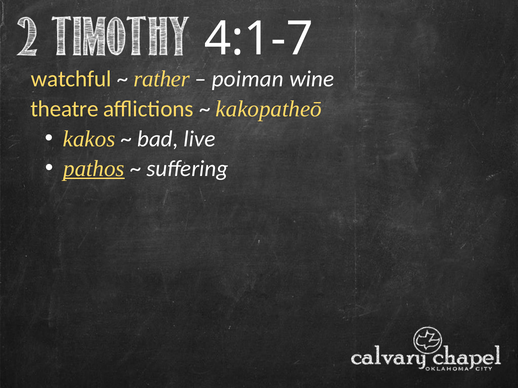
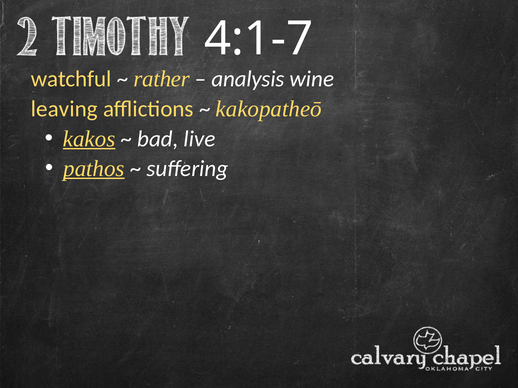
poiman: poiman -> analysis (248, 79)
theatre: theatre -> leaving (64, 109)
kakos underline: none -> present (89, 139)
